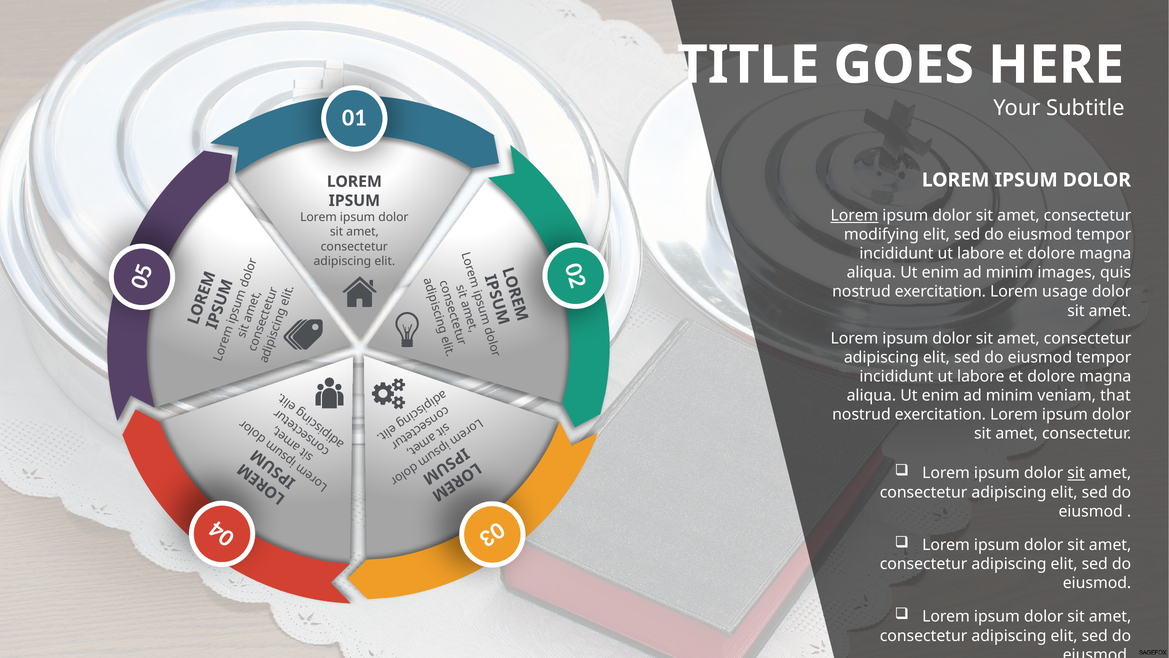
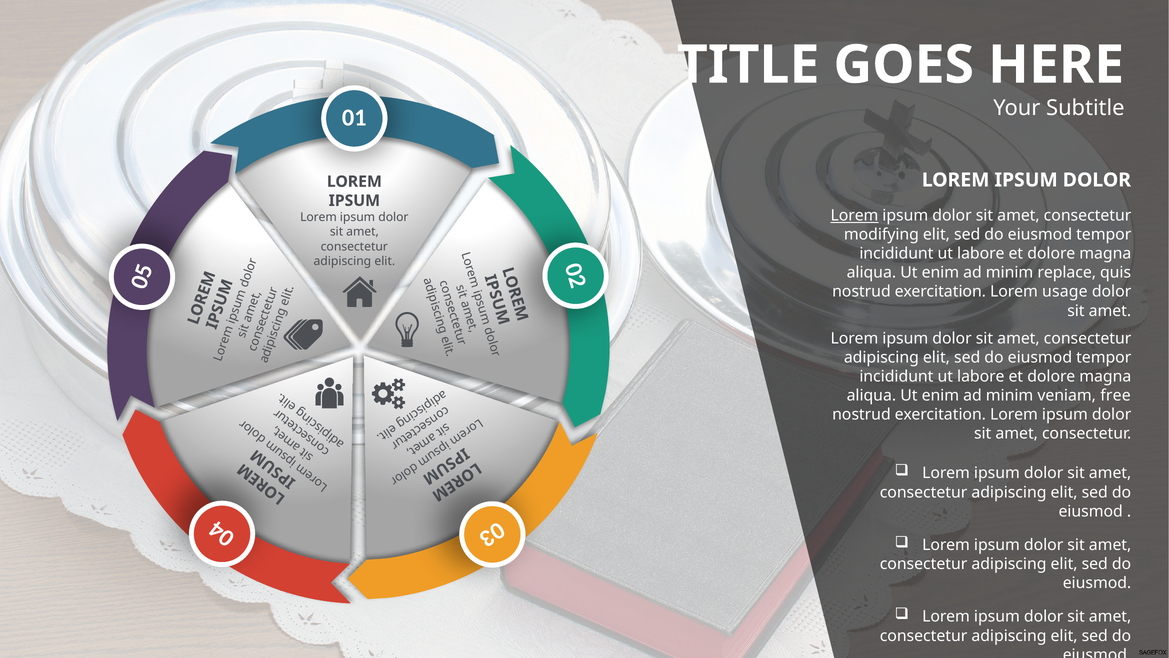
images: images -> replace (1067, 273)
that: that -> free (1116, 395)
sit underline: present -> none (1076, 473)
